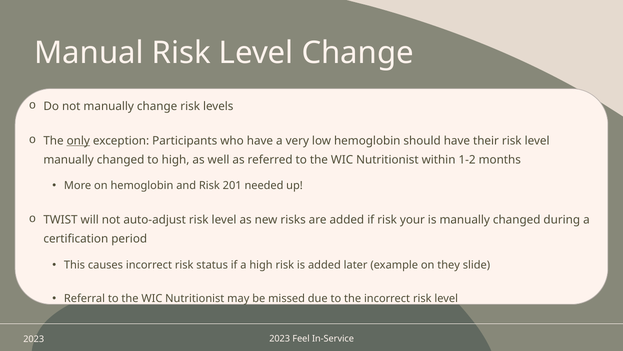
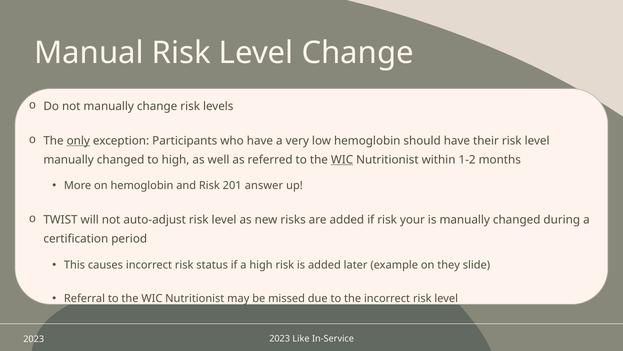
WIC underline: none -> present (342, 159)
needed: needed -> answer (264, 185)
Feel: Feel -> Like (301, 338)
